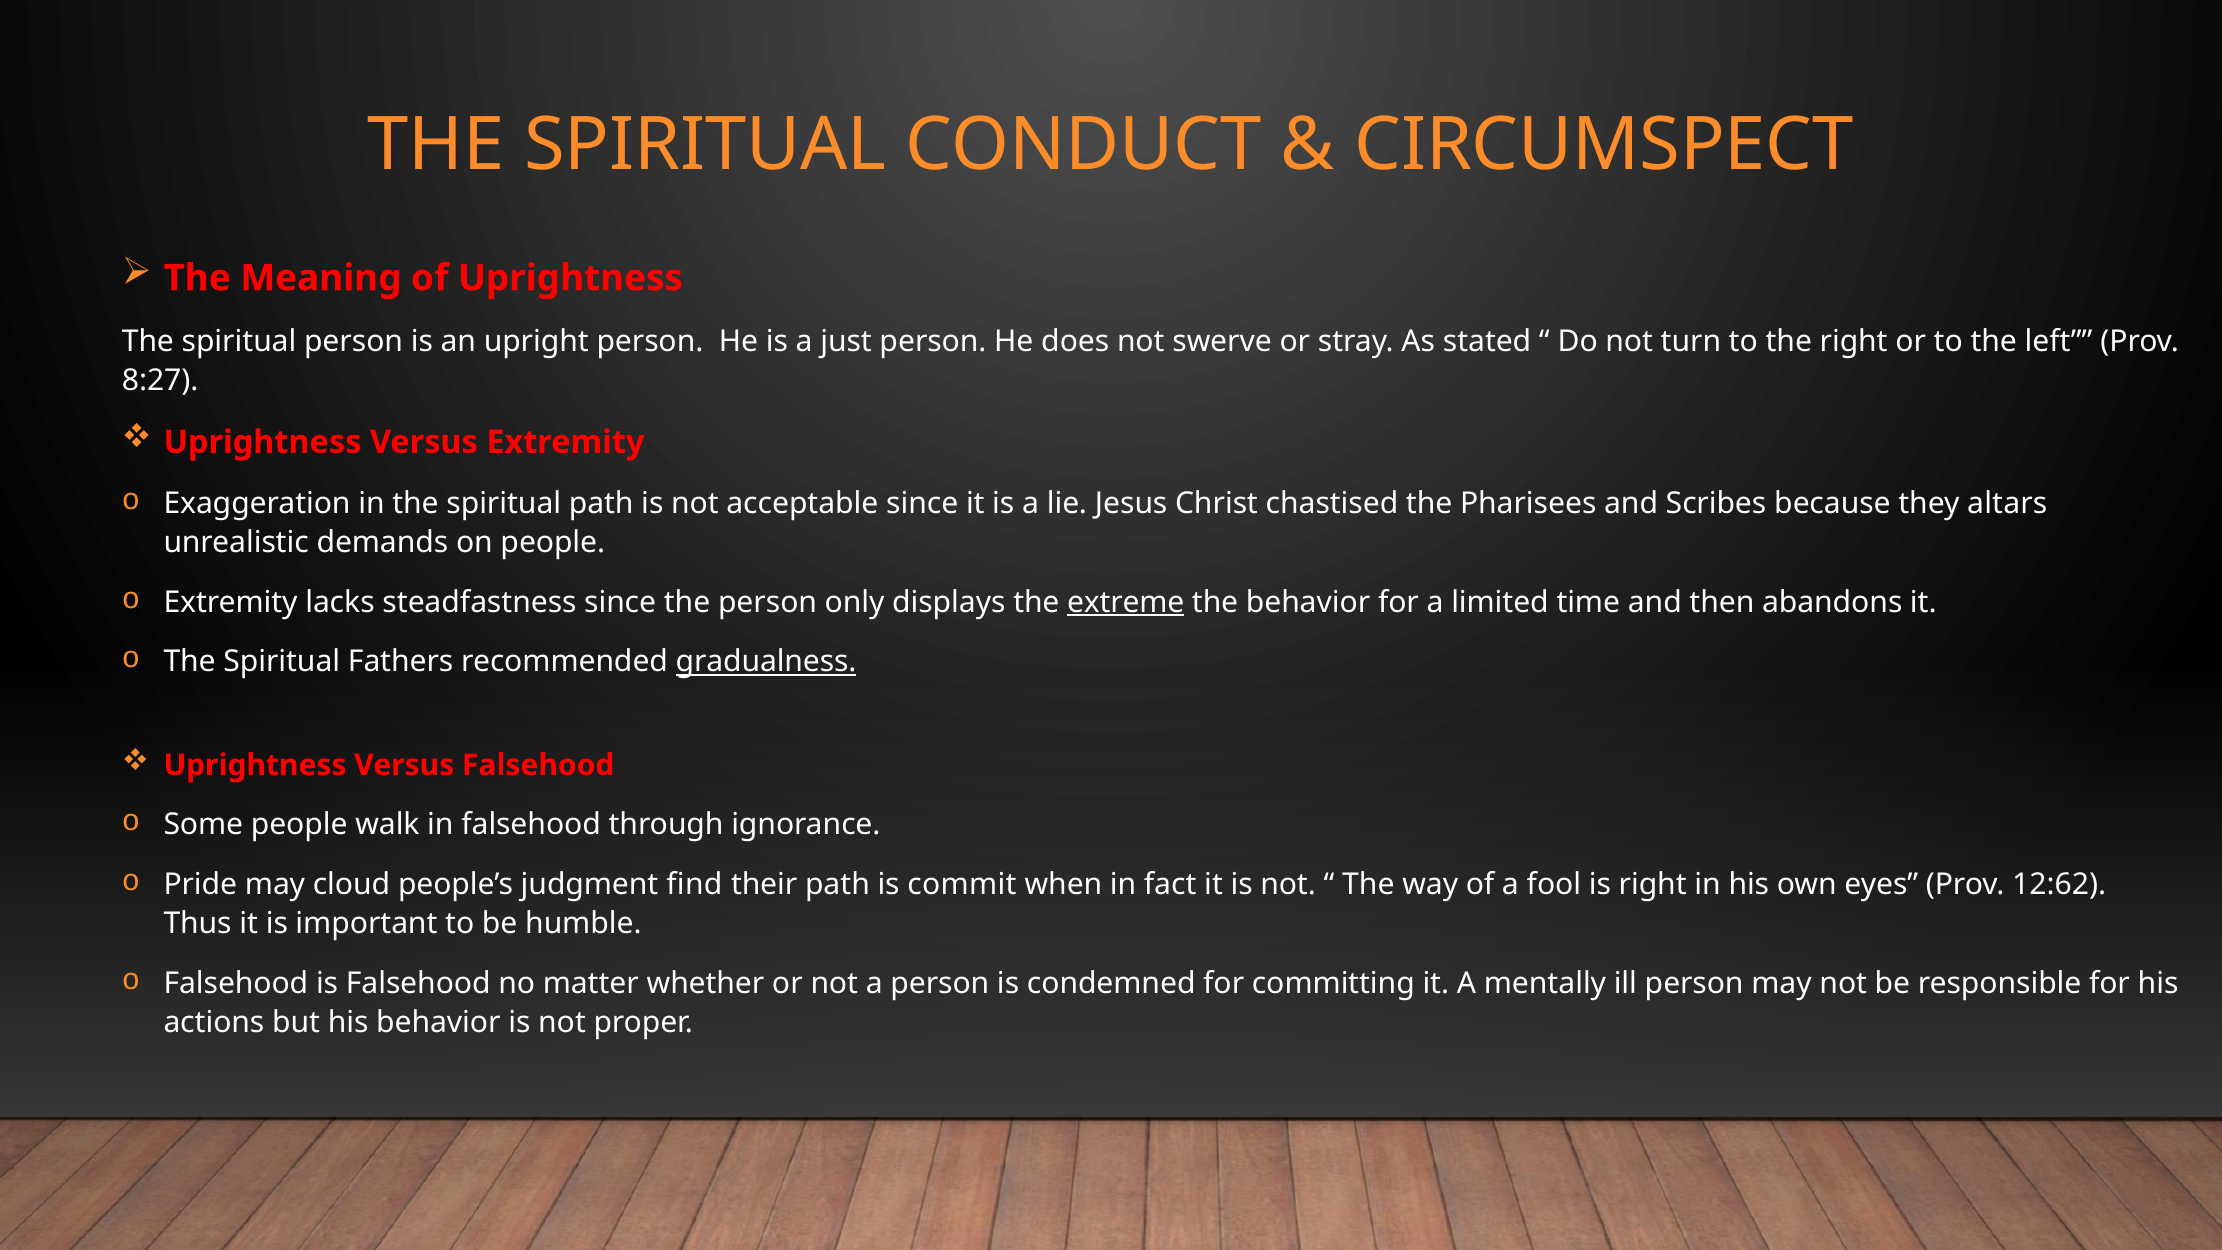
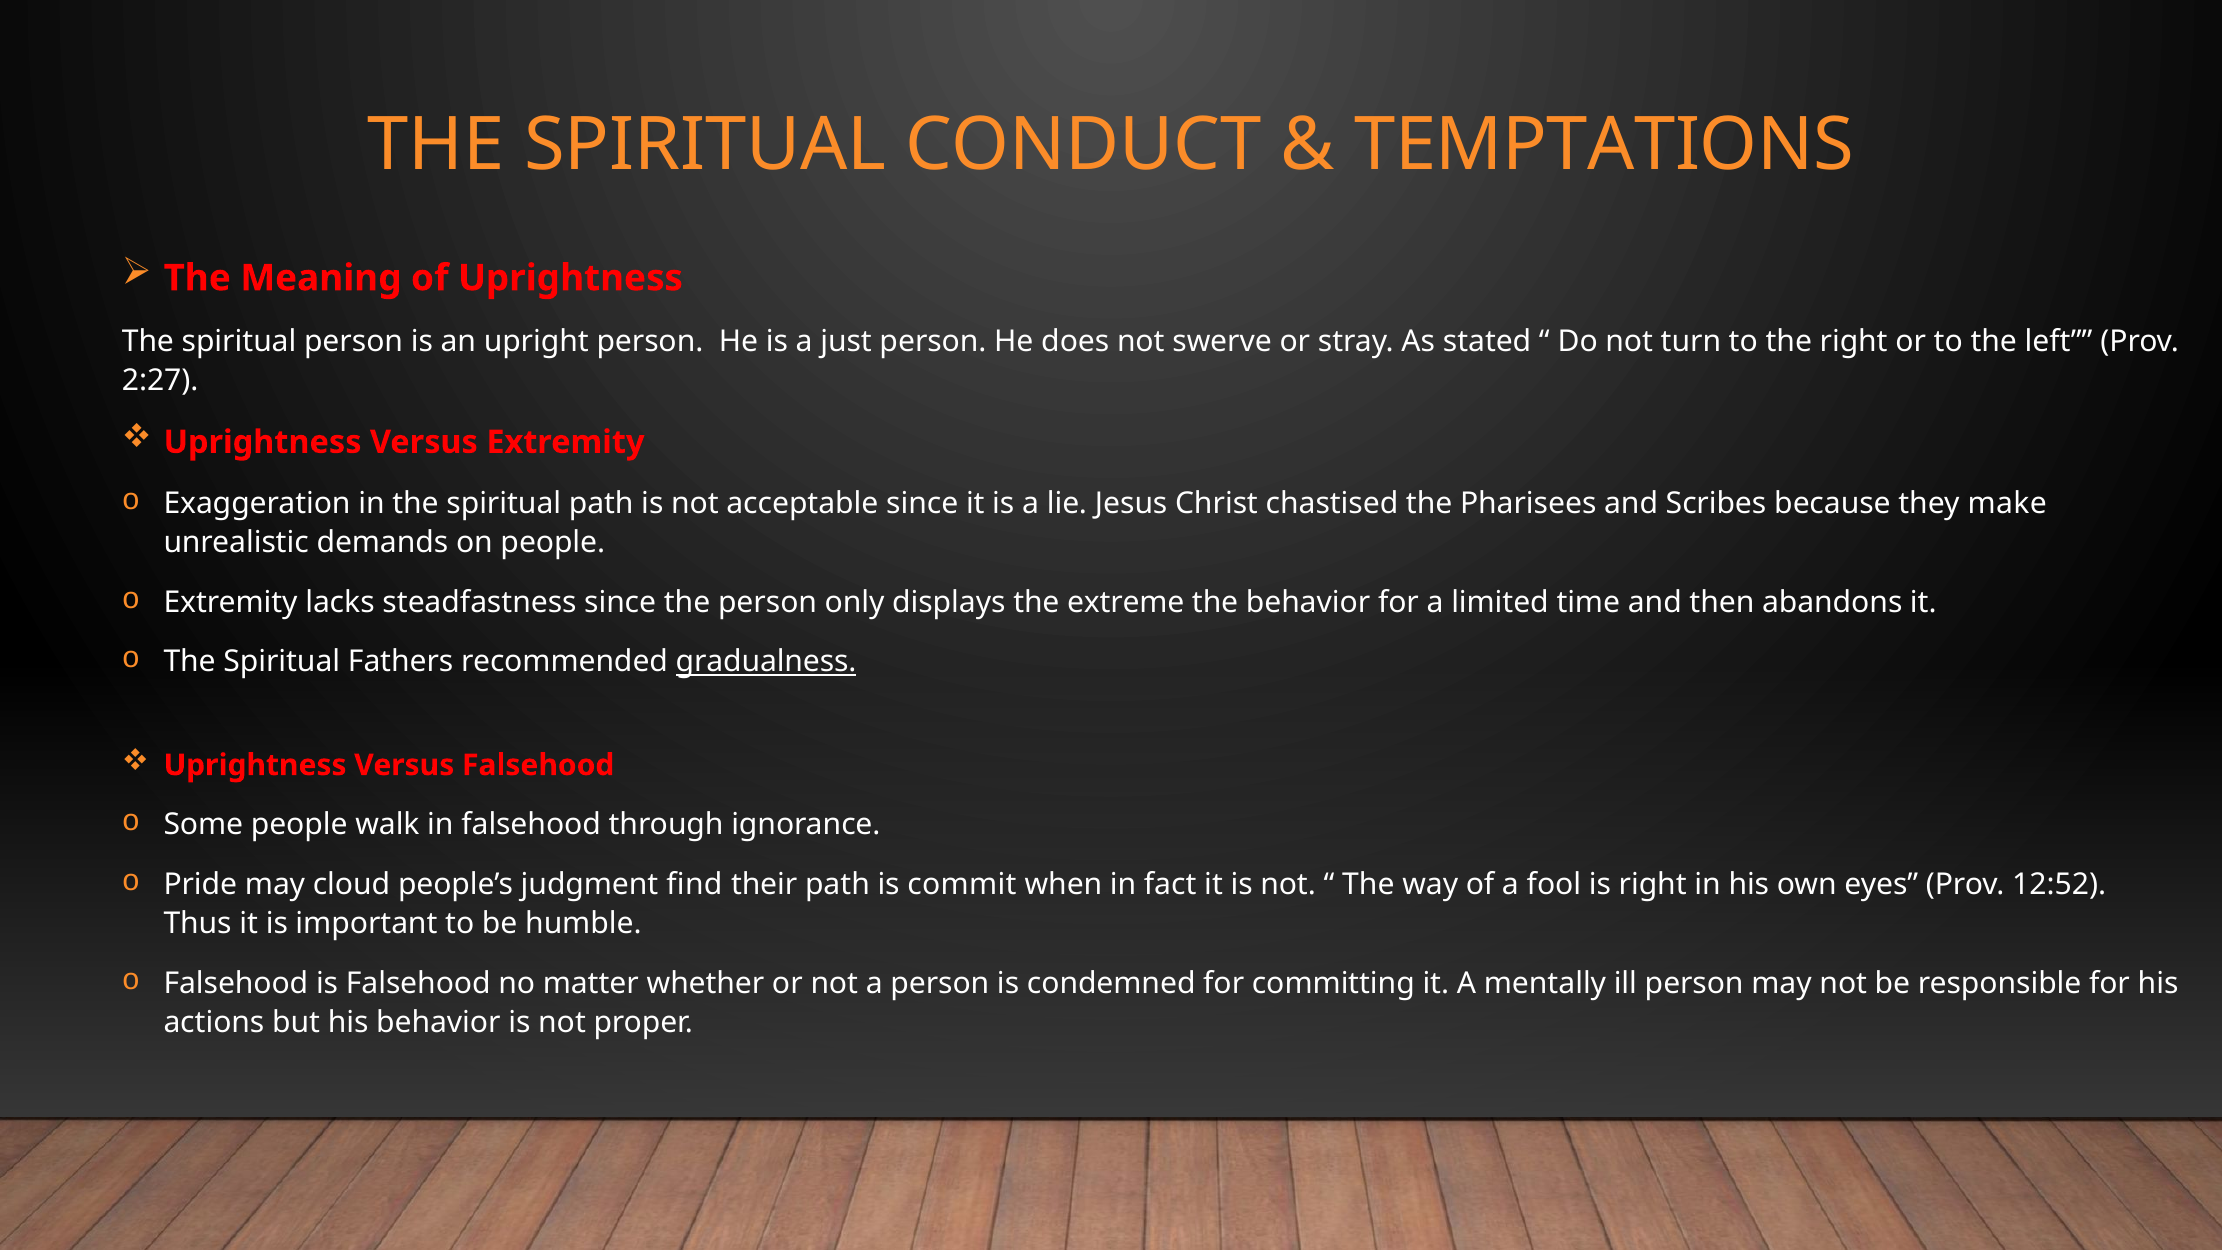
CIRCUMSPECT: CIRCUMSPECT -> TEMPTATIONS (1604, 145)
8:27: 8:27 -> 2:27 (160, 381)
altars: altars -> make (2007, 503)
extreme underline: present -> none (1126, 602)
12:62: 12:62 -> 12:52 (2059, 885)
